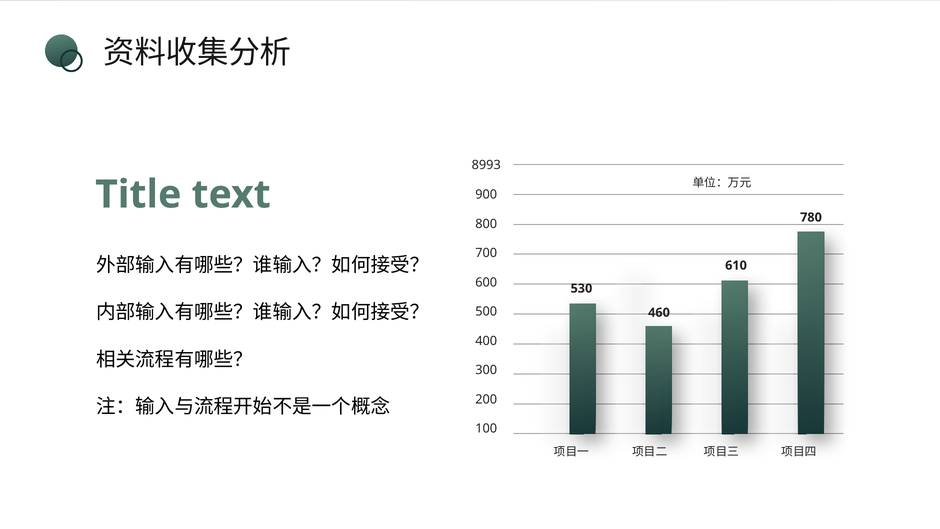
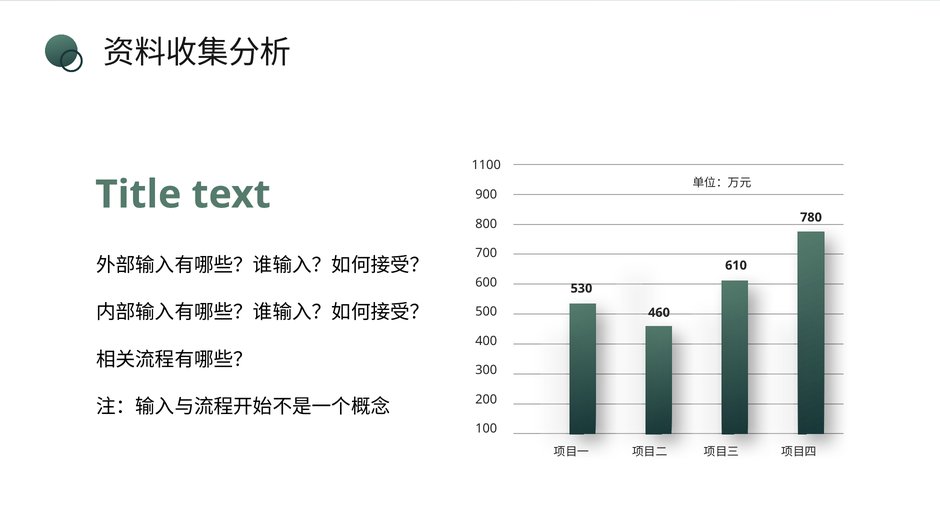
8993: 8993 -> 1100 (486, 165)
